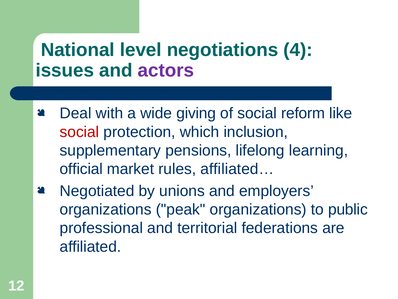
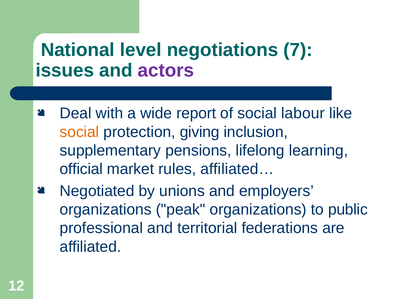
4: 4 -> 7 (298, 50)
giving: giving -> report (196, 113)
reform: reform -> labour (303, 113)
social colour: red -> orange (79, 132)
which: which -> giving (200, 132)
